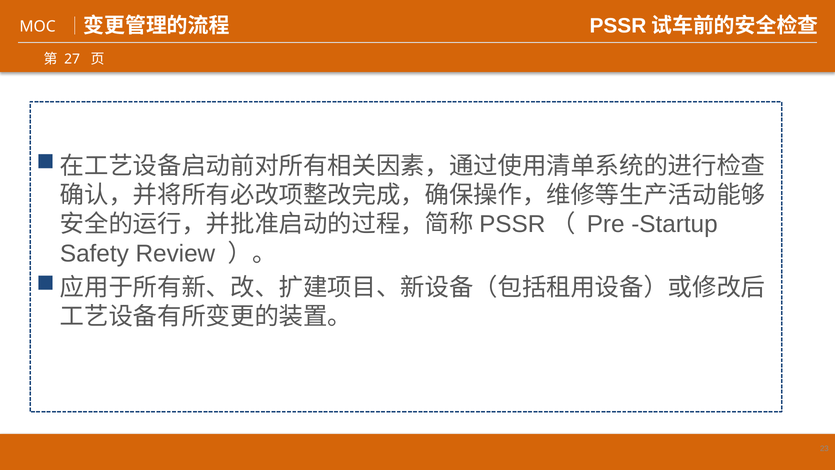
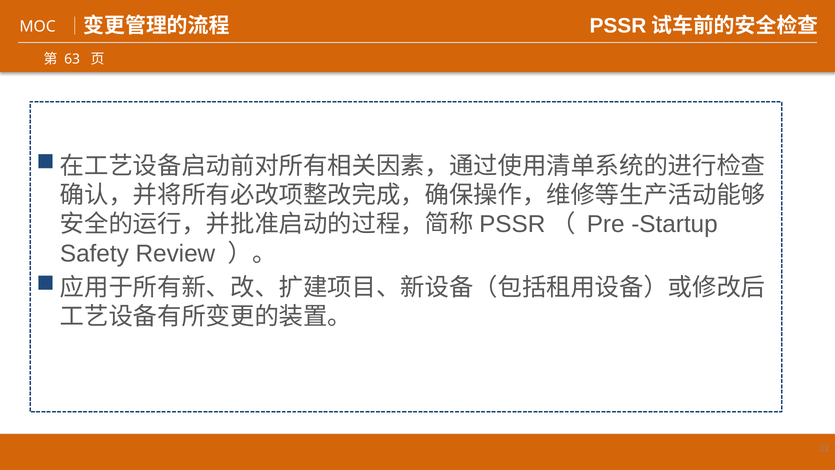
27: 27 -> 63 (72, 59)
